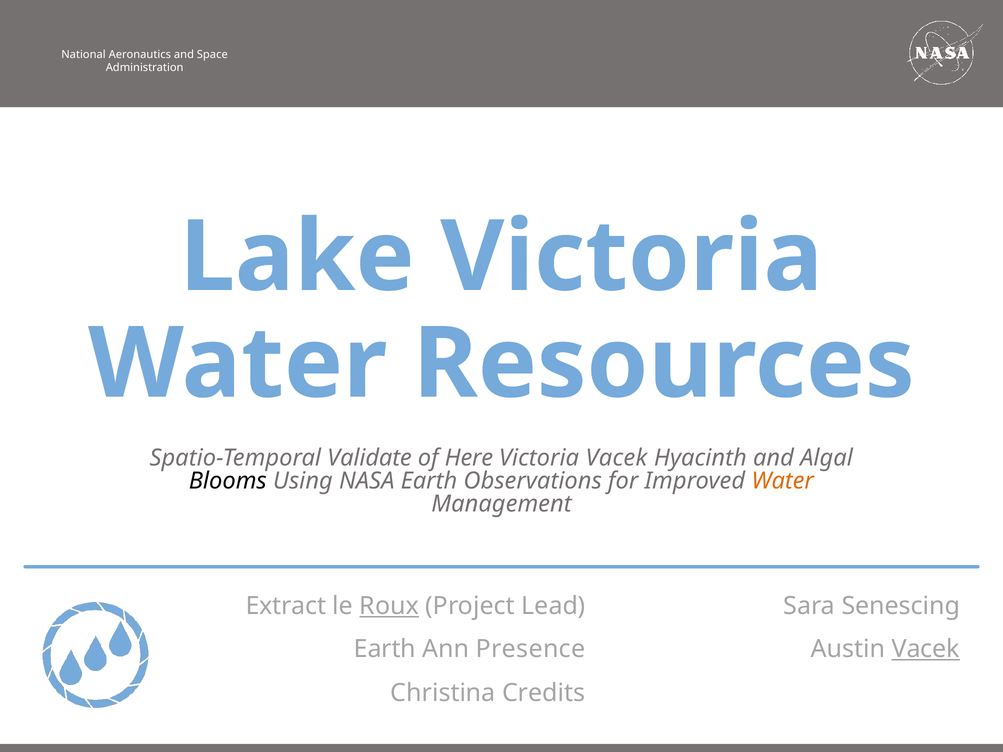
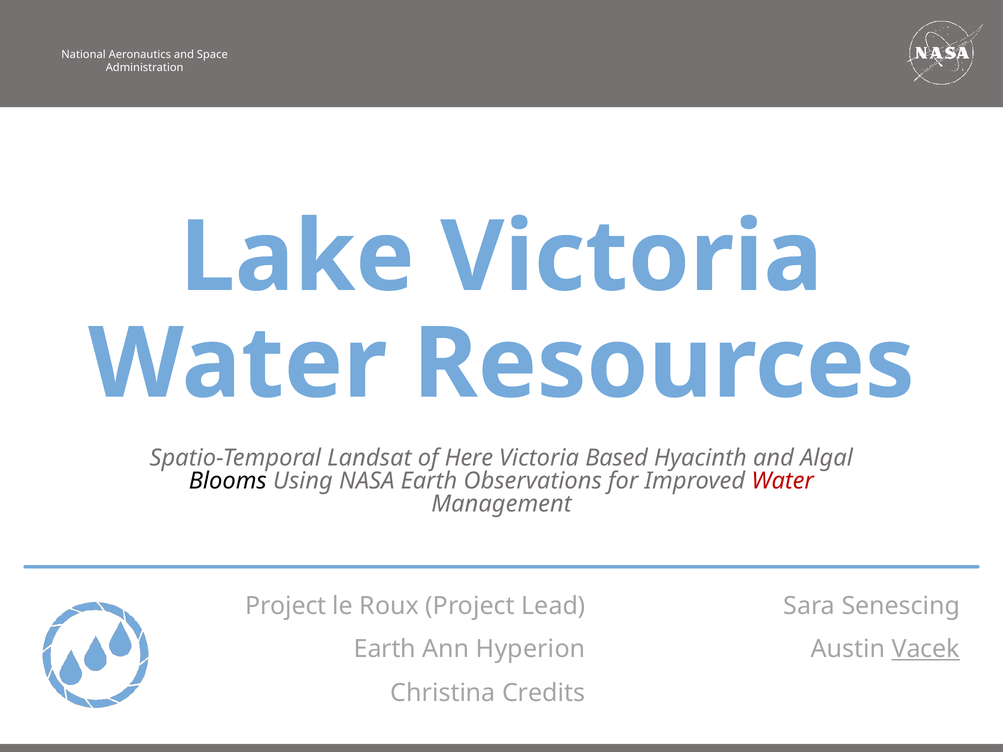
Validate: Validate -> Landsat (369, 458)
Victoria Vacek: Vacek -> Based (617, 458)
Water colour: orange -> red (783, 481)
Extract: Extract -> Project (286, 606)
Roux underline: present -> none (389, 606)
Presence: Presence -> Hyperion (531, 649)
